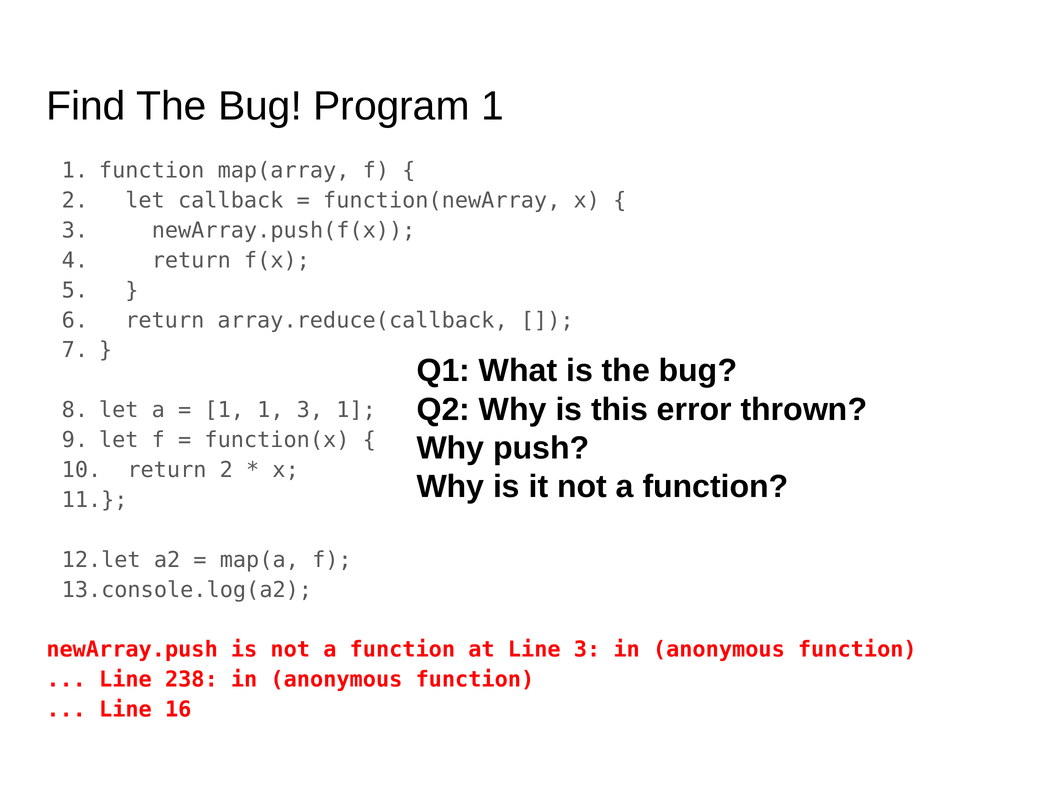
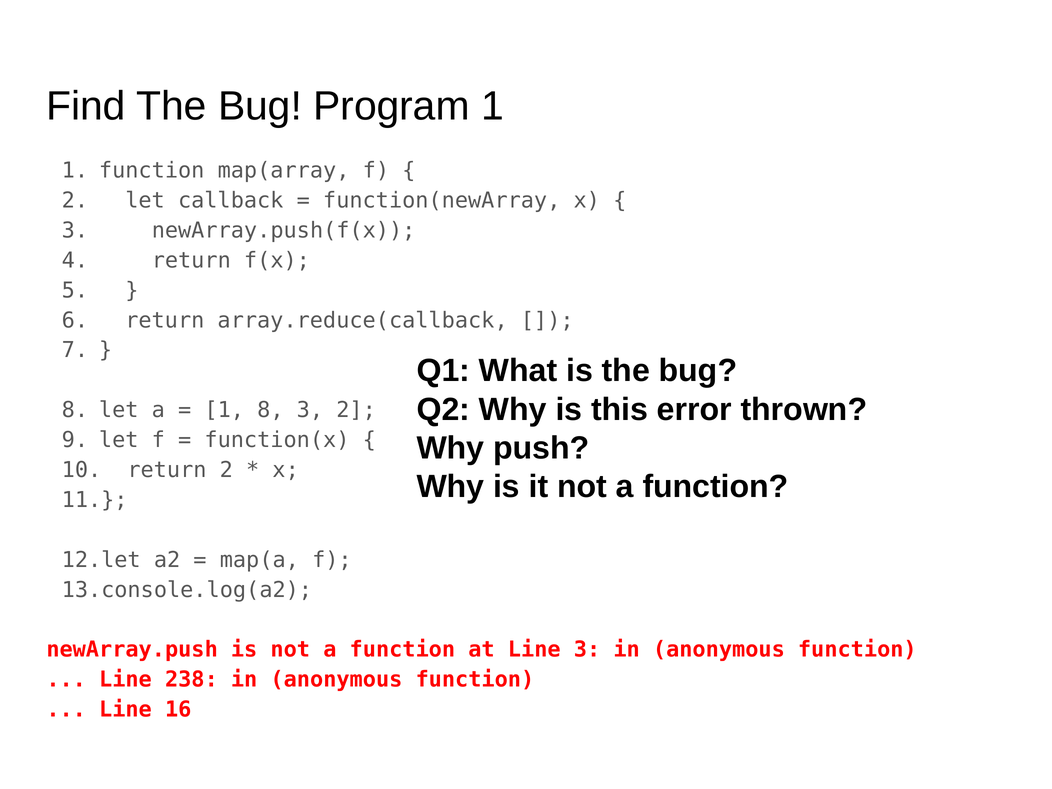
1: 1 -> 8 (270, 410)
3 1: 1 -> 2 (356, 410)
